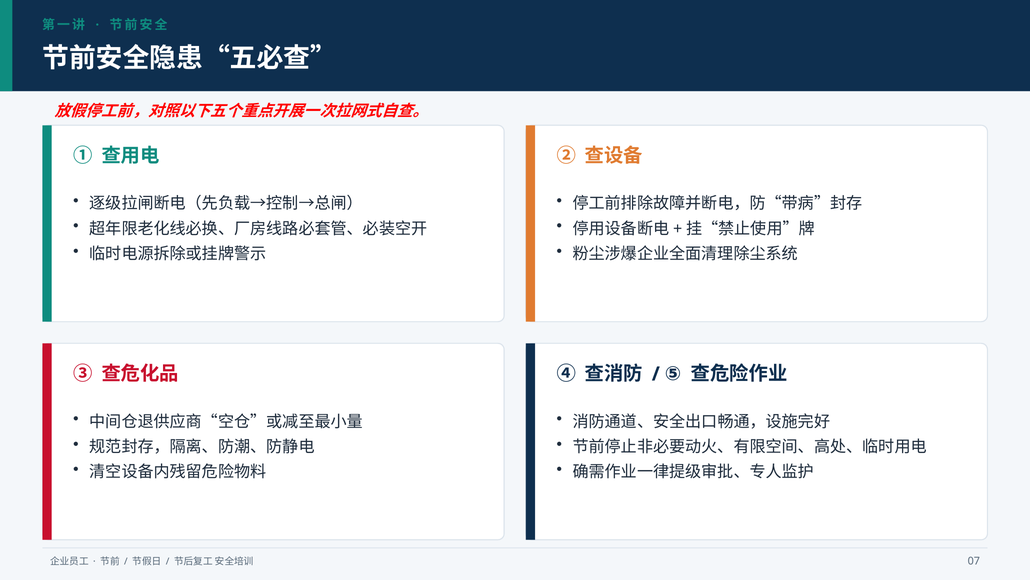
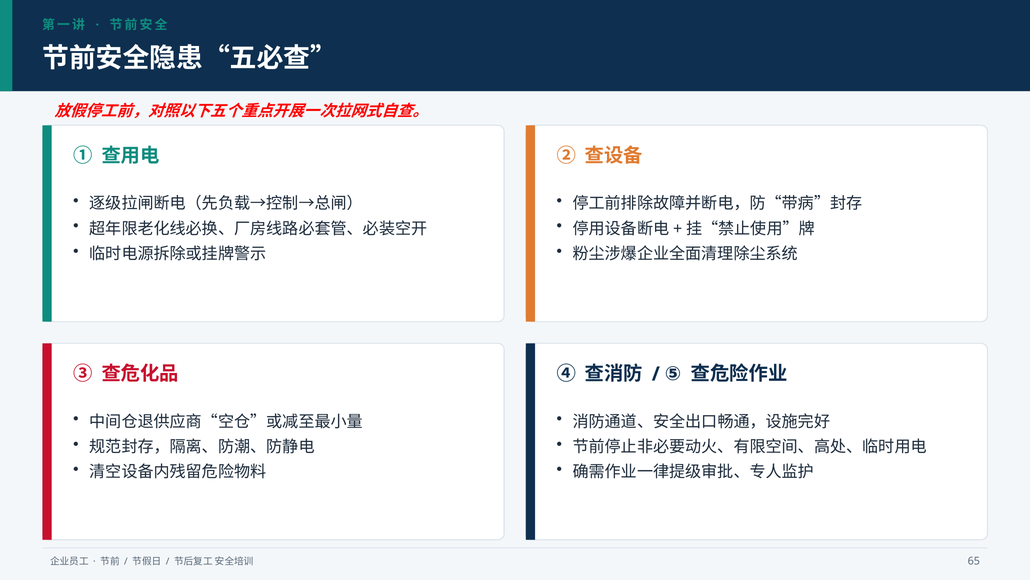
07: 07 -> 65 (974, 561)
